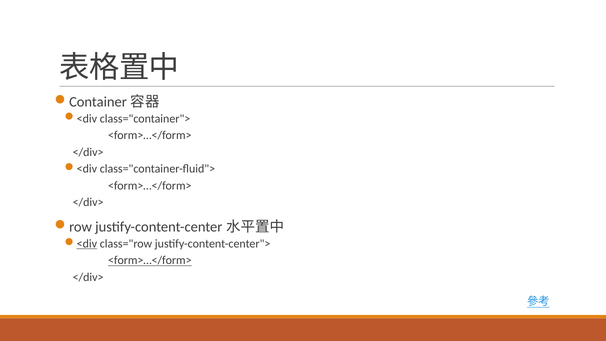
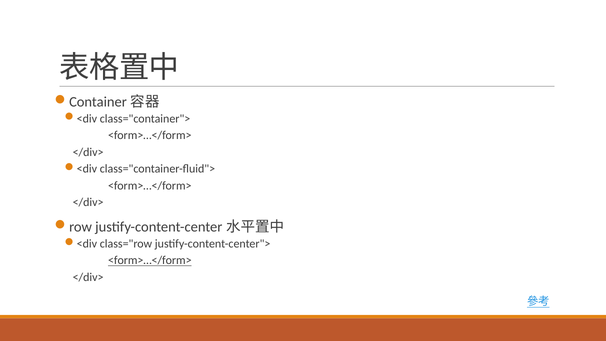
<div underline: present -> none (87, 244)
